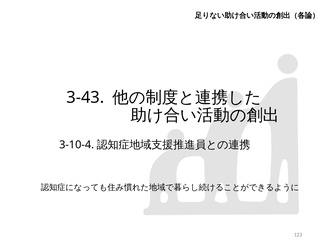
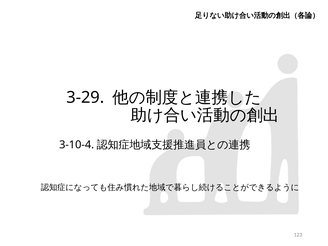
3-43: 3-43 -> 3-29 (85, 98)
